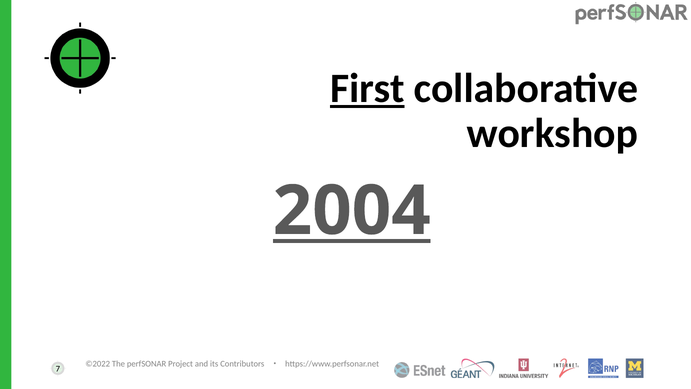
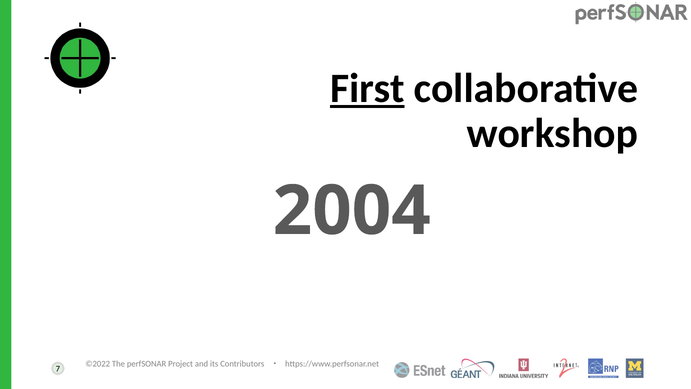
2004 underline: present -> none (352, 211)
